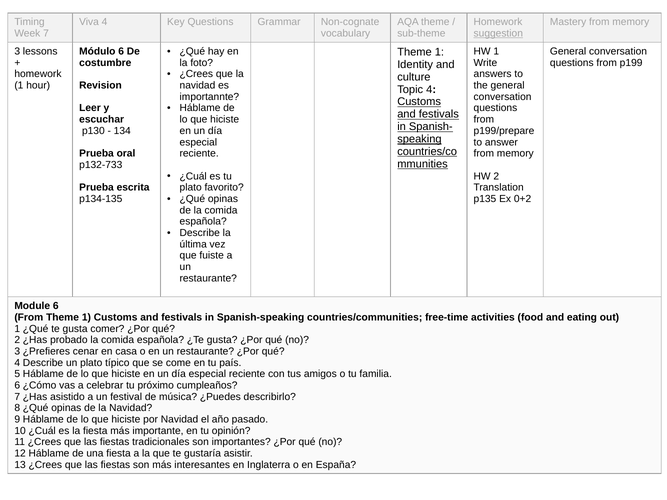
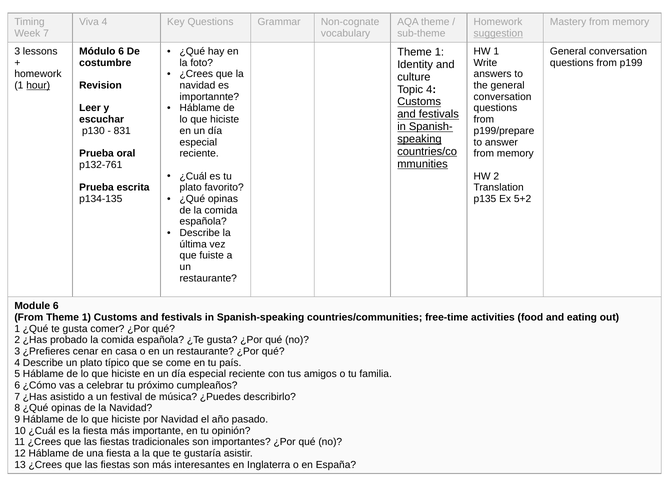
hour underline: none -> present (38, 86)
134: 134 -> 831 (122, 131)
p132-733: p132-733 -> p132-761 (101, 165)
0+2: 0+2 -> 5+2 (523, 199)
